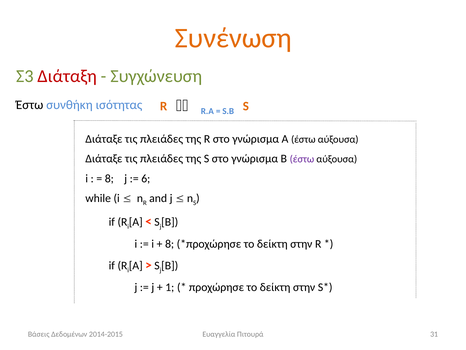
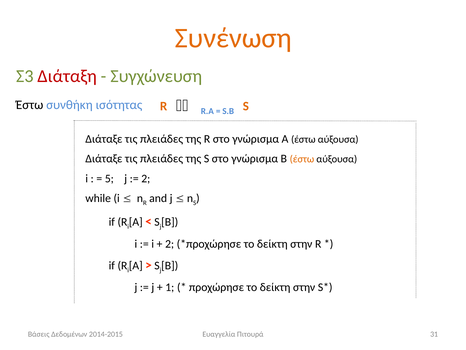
έστω colour: purple -> orange (302, 159)
8: 8 -> 5 (109, 178)
6: 6 -> 2 (146, 178)
8: 8 -> 2 (170, 244)
